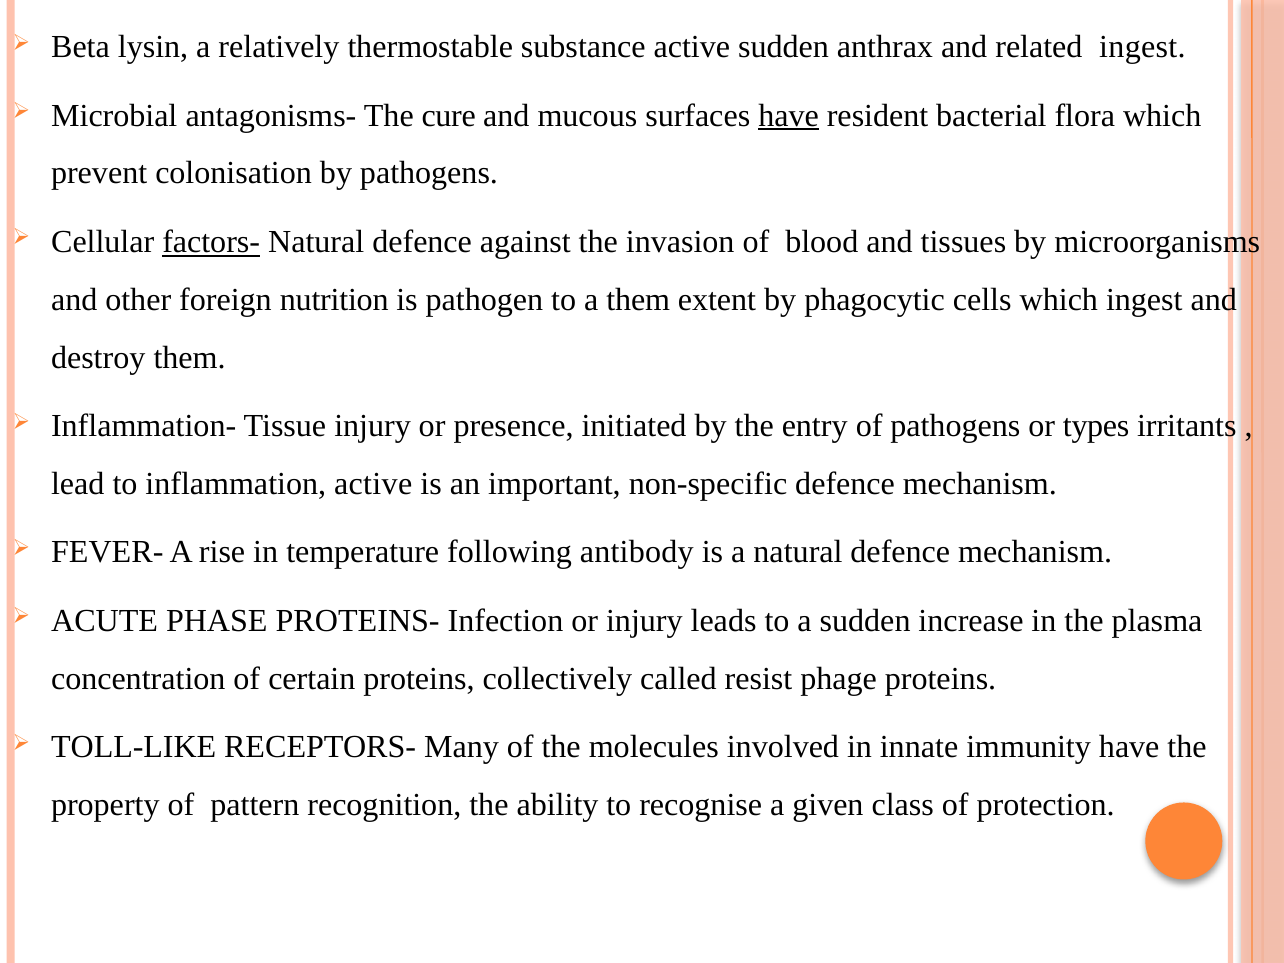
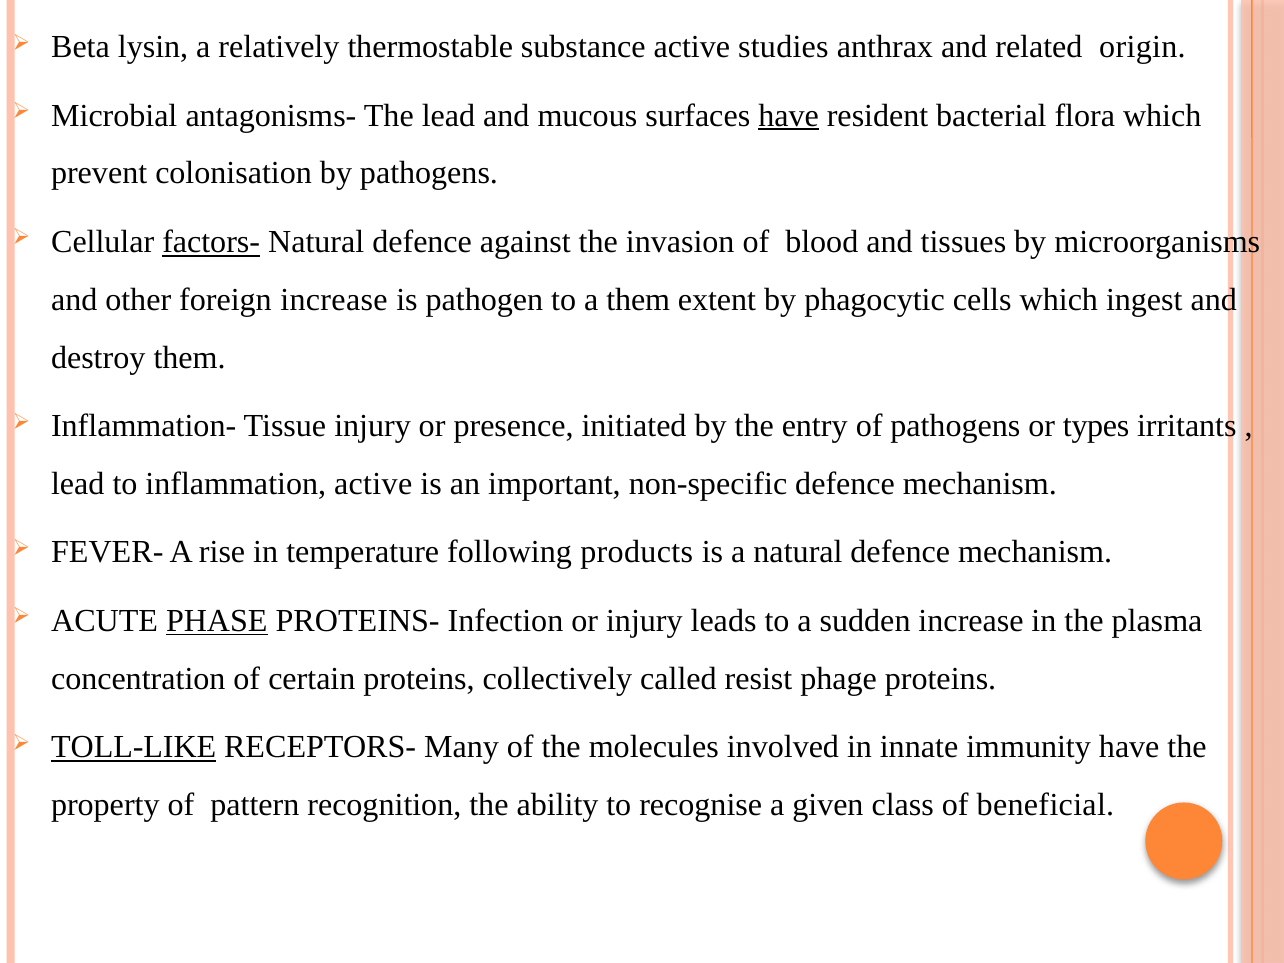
active sudden: sudden -> studies (783, 47)
related ingest: ingest -> origin (1142, 47)
The cure: cure -> lead (448, 116)
foreign nutrition: nutrition -> increase (334, 300)
antibody: antibody -> products (637, 552)
PHASE underline: none -> present (217, 621)
TOLL-LIKE underline: none -> present (134, 747)
protection: protection -> beneficial (1045, 805)
